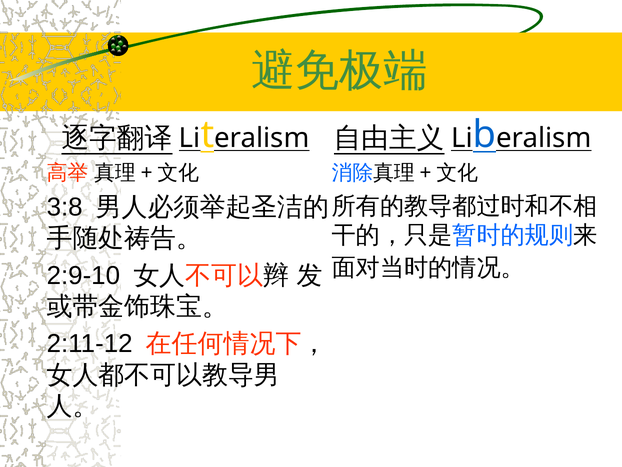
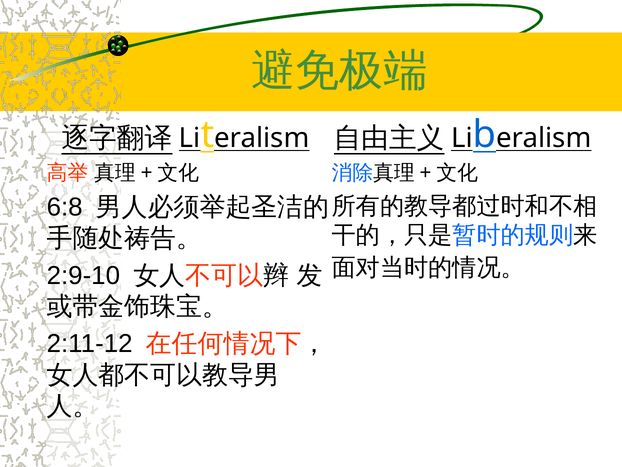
3:8: 3:8 -> 6:8 (65, 207)
